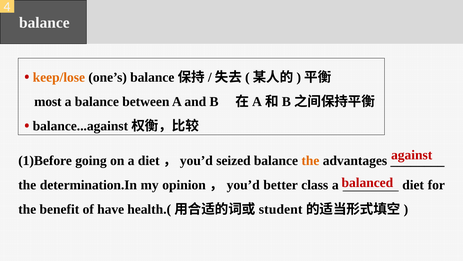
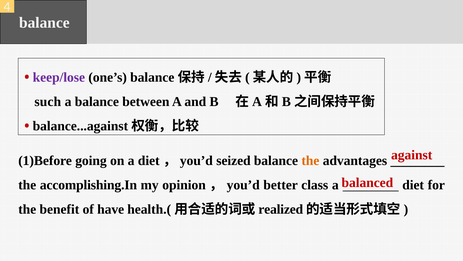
keep/lose colour: orange -> purple (59, 77)
most: most -> such (48, 101)
determination.In: determination.In -> accomplishing.In (88, 185)
student: student -> realized (281, 209)
